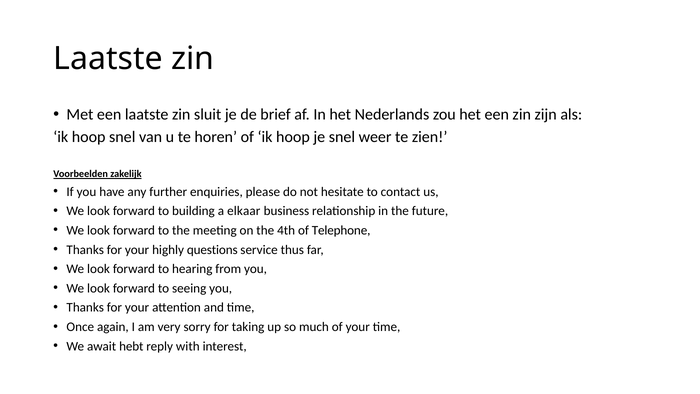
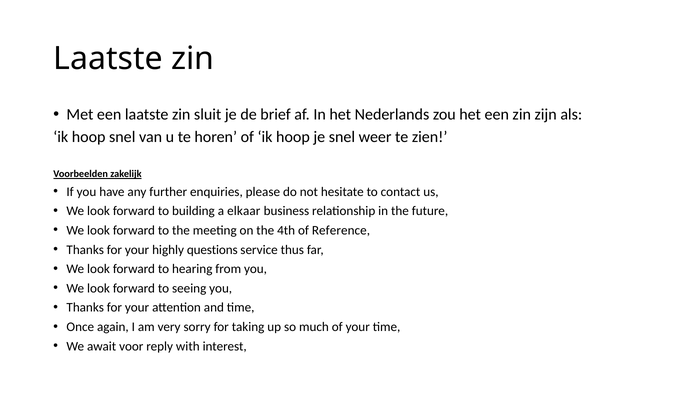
Telephone: Telephone -> Reference (341, 230)
hebt: hebt -> voor (131, 346)
